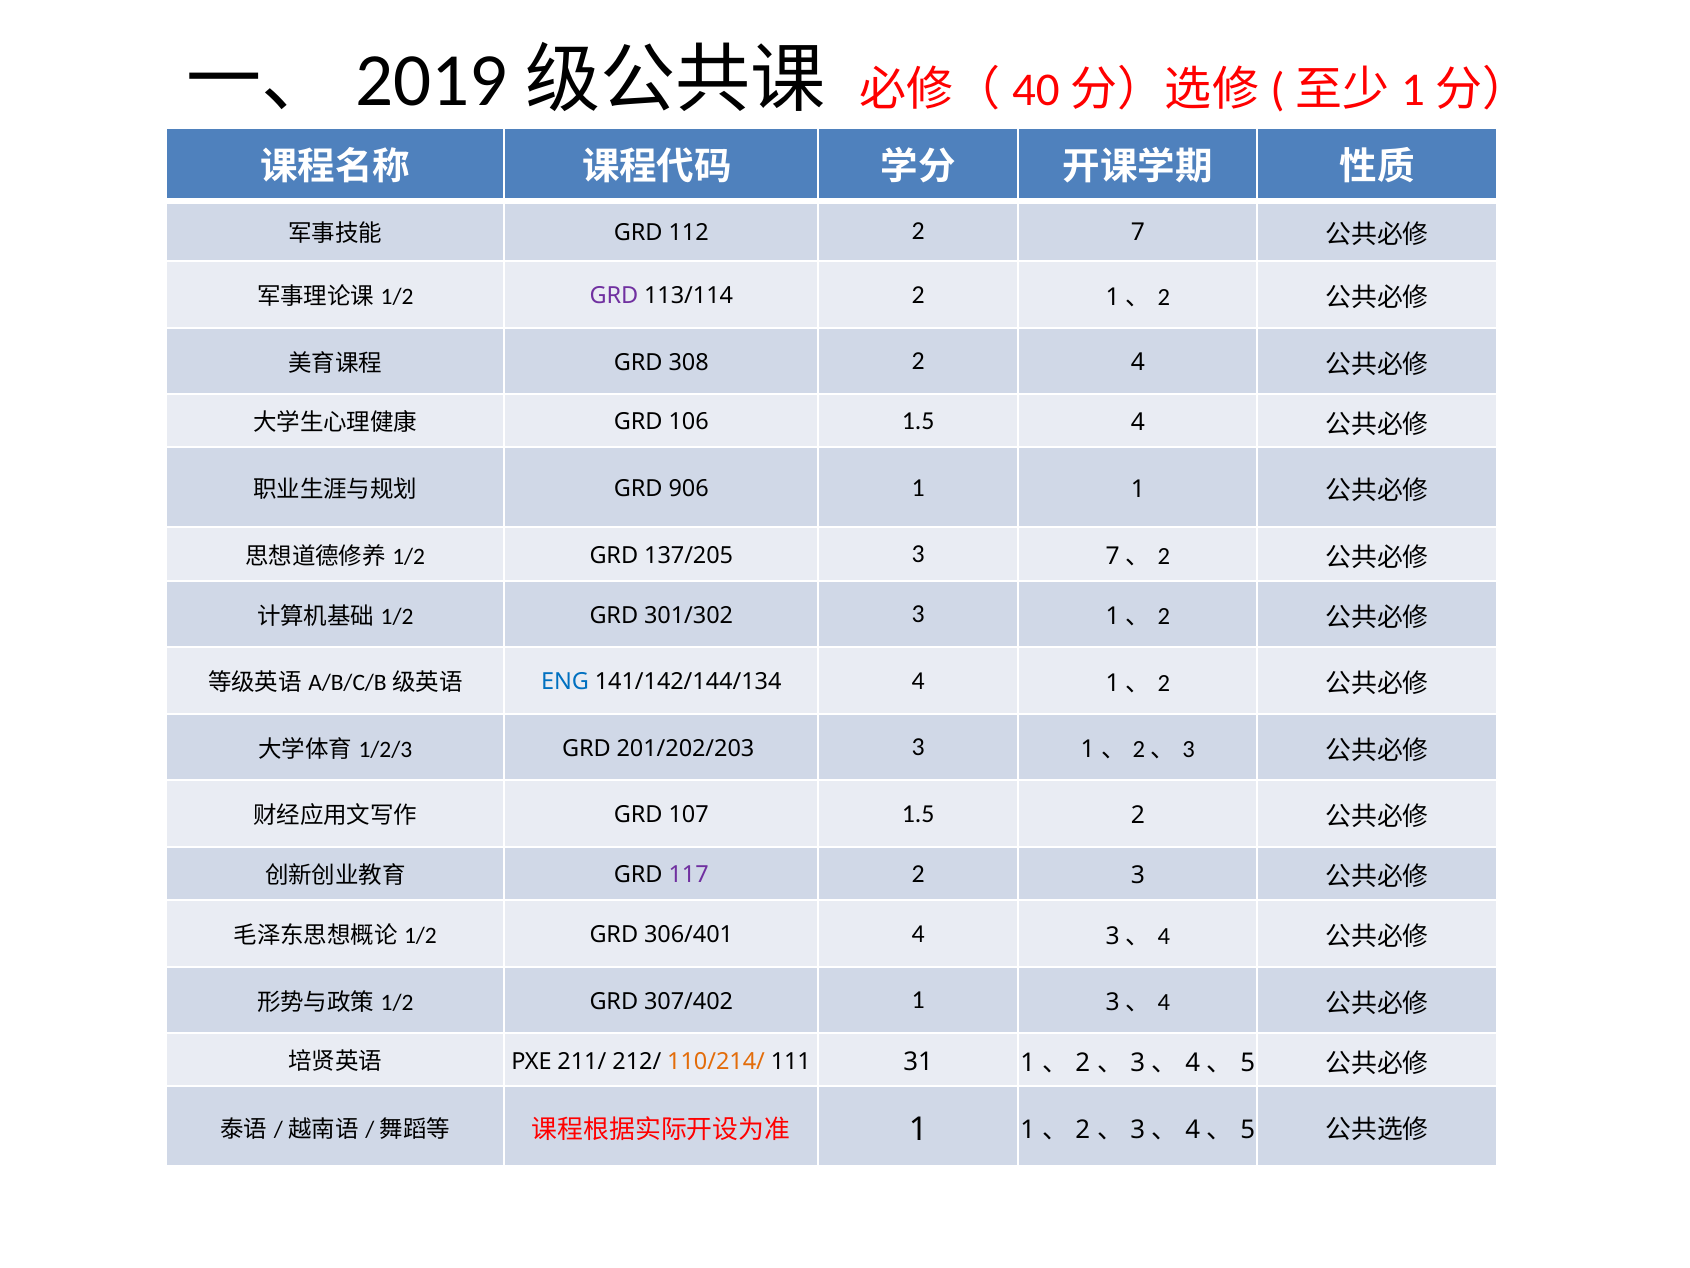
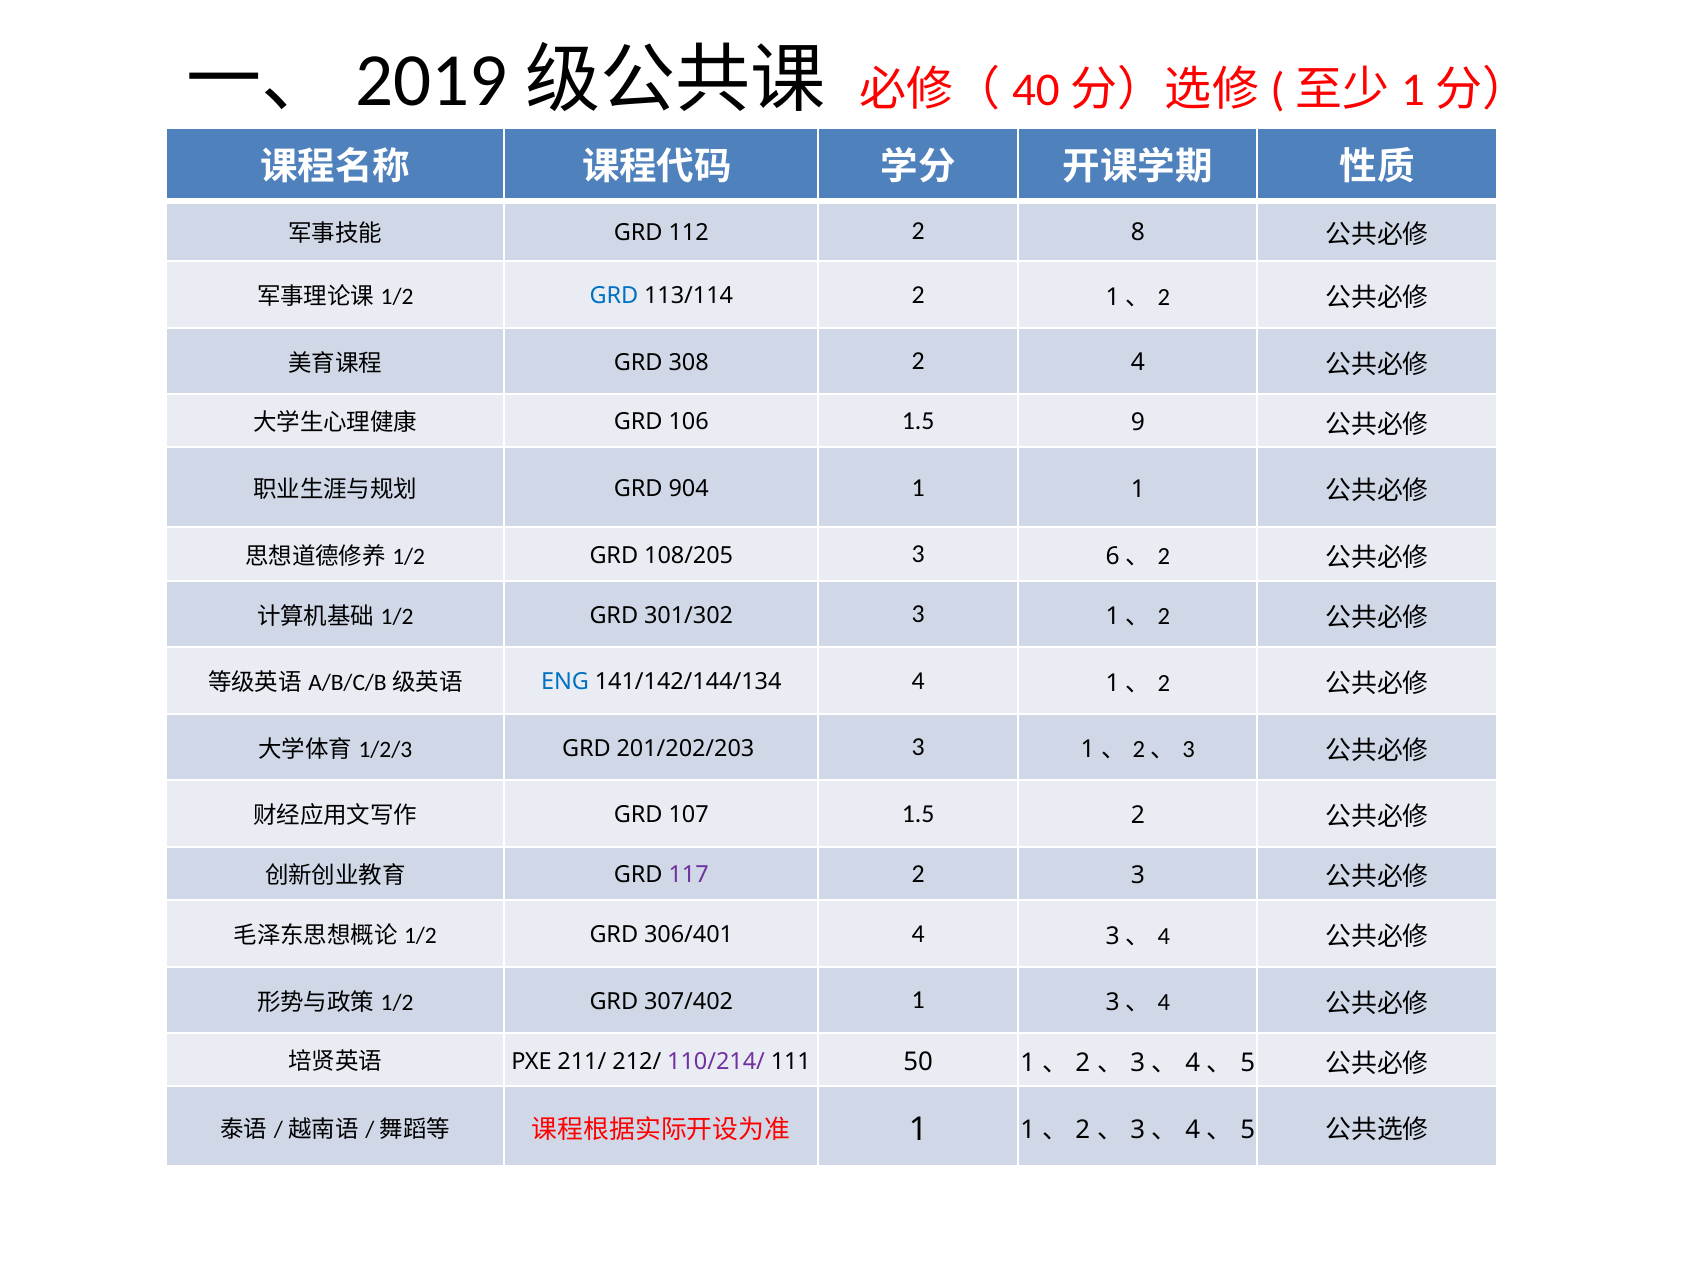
2 7: 7 -> 8 (1138, 232)
GRD colour: purple -> blue (614, 296)
1.5 4: 4 -> 9 (1138, 422)
906: 906 -> 904 (689, 489)
137/205: 137/205 -> 108/205 (689, 555)
3 7: 7 -> 6 (1113, 556)
110/214/ colour: orange -> purple (716, 1062)
31: 31 -> 50 (918, 1062)
